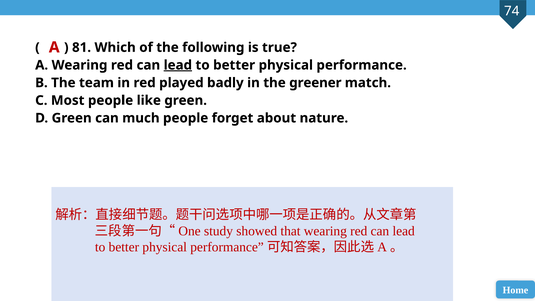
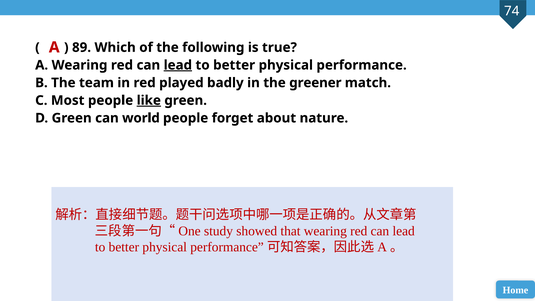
81: 81 -> 89 (82, 47)
like underline: none -> present (149, 100)
much: much -> world (141, 118)
